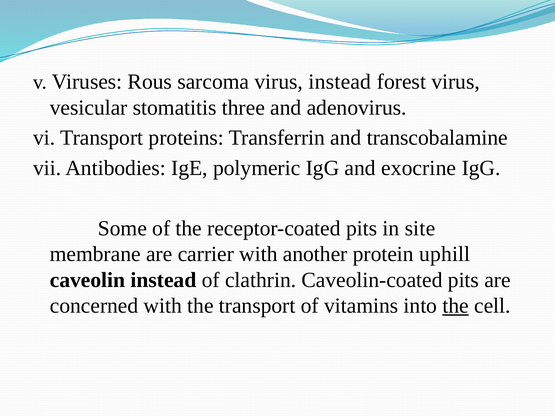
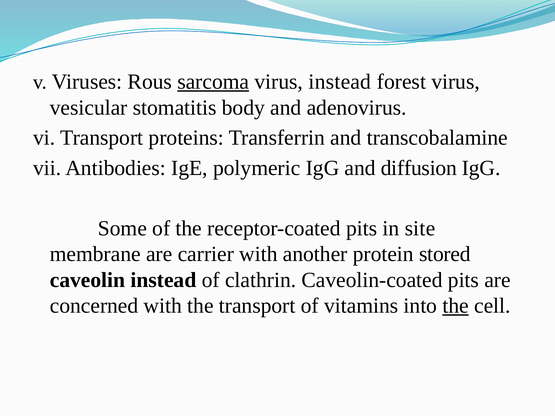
sarcoma underline: none -> present (213, 82)
three: three -> body (243, 108)
exocrine: exocrine -> diffusion (419, 168)
uphill: uphill -> stored (445, 254)
